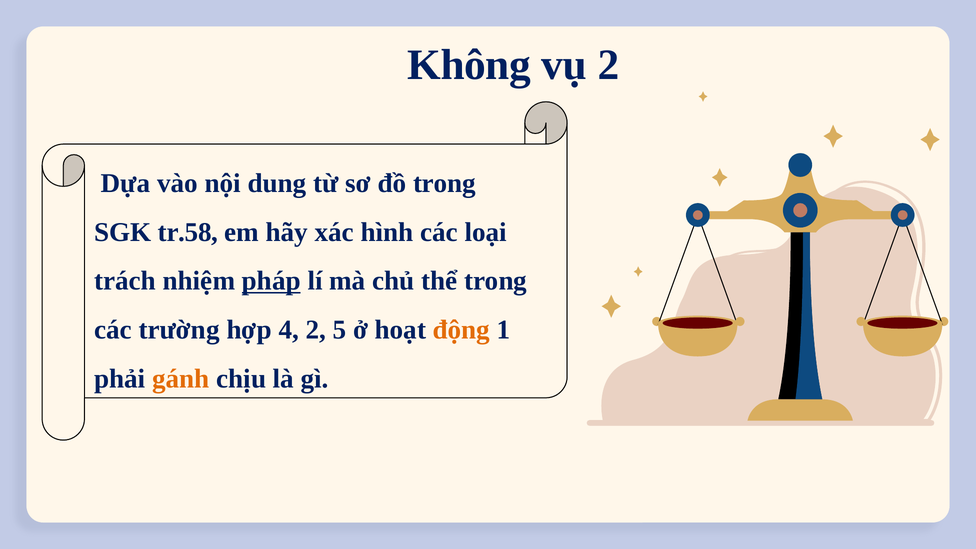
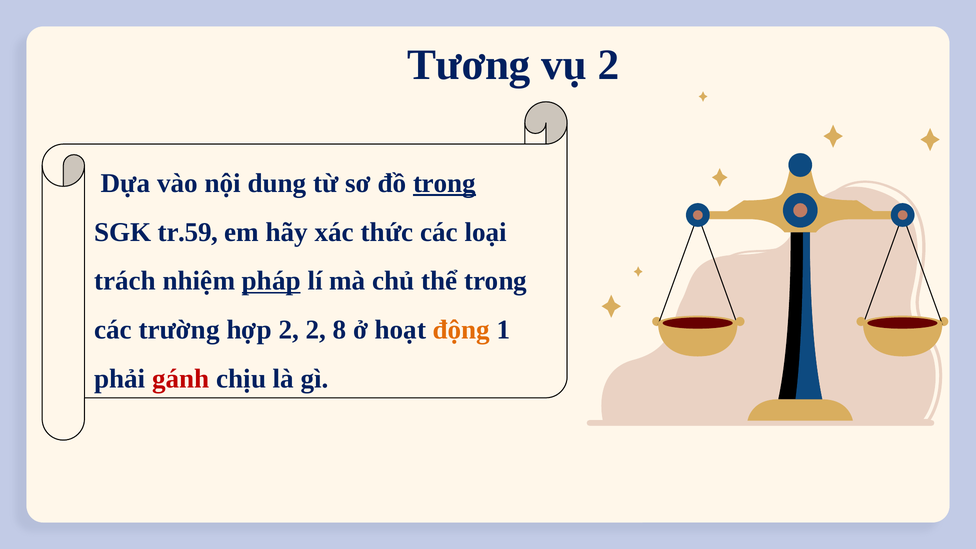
Không: Không -> Tương (469, 65)
trong underline: none -> present (445, 183)
tr.58: tr.58 -> tr.59 (188, 232)
hình: hình -> thức (387, 232)
hợp 4: 4 -> 2 (289, 330)
5: 5 -> 8 (339, 330)
gánh colour: orange -> red (181, 379)
